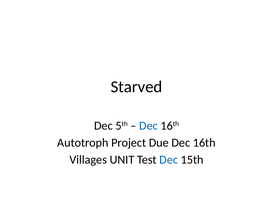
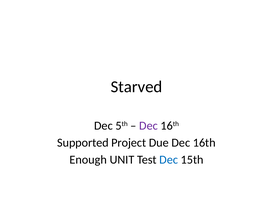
Dec colour: blue -> purple (148, 126)
Autotroph: Autotroph -> Supported (83, 143)
Villages: Villages -> Enough (88, 160)
